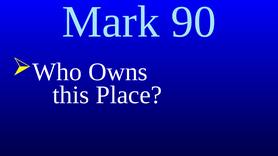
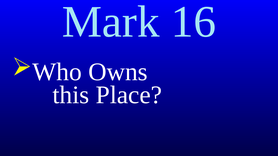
90: 90 -> 16 (194, 22)
